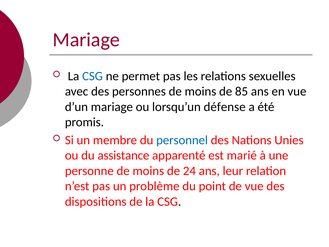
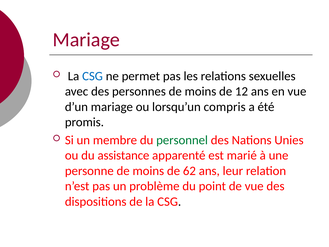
85: 85 -> 12 (242, 91)
défense: défense -> compris (225, 107)
personnel colour: blue -> green (182, 140)
24: 24 -> 62 (189, 171)
